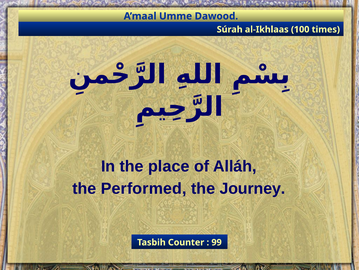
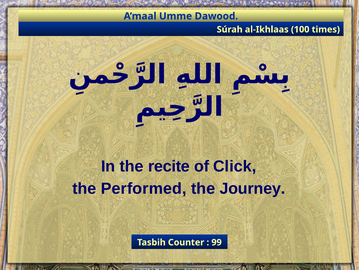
place: place -> recite (169, 166)
Alláh: Alláh -> Click (235, 166)
